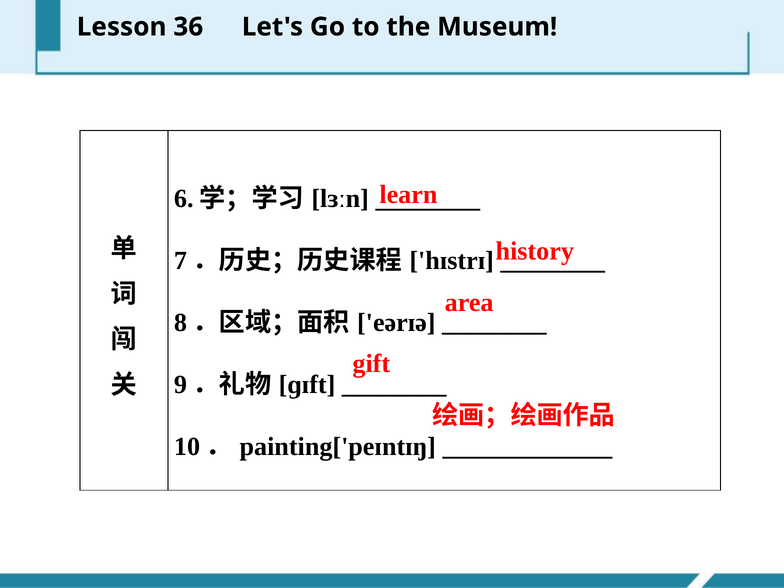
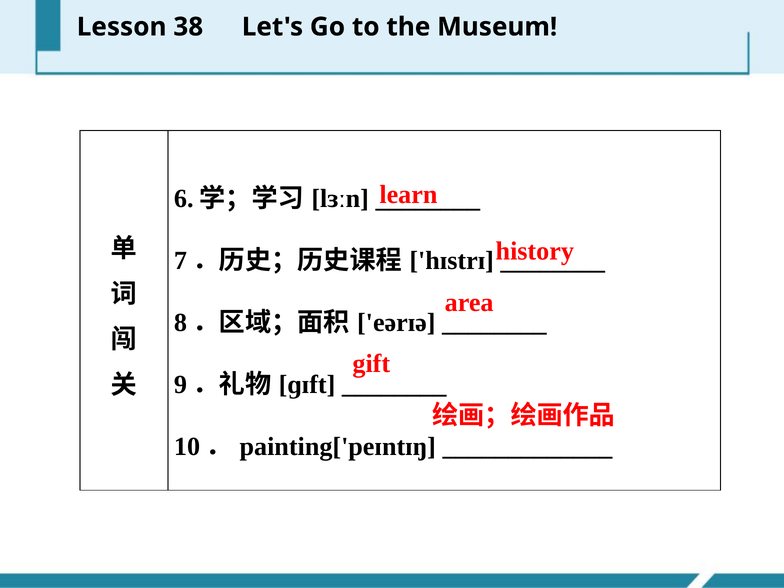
36: 36 -> 38 (188, 27)
